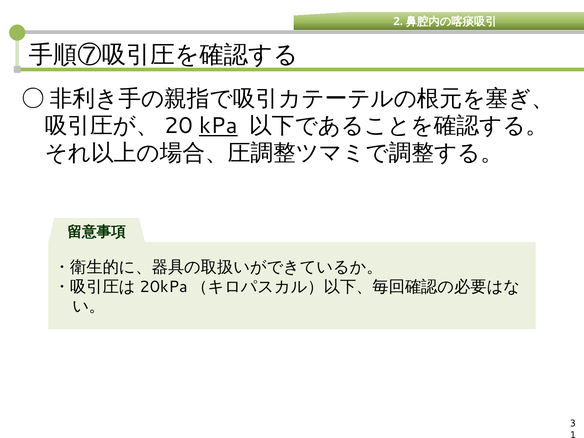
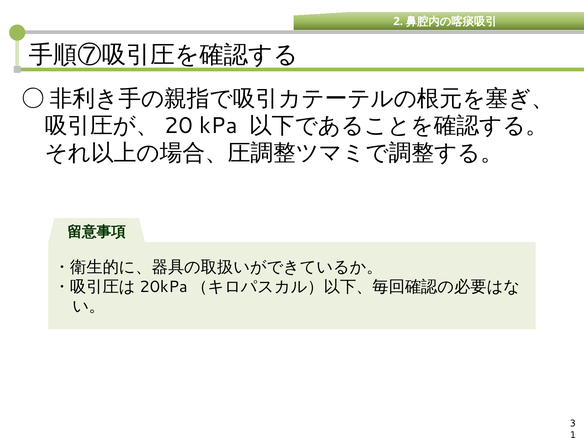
kPa underline: present -> none (218, 126)
